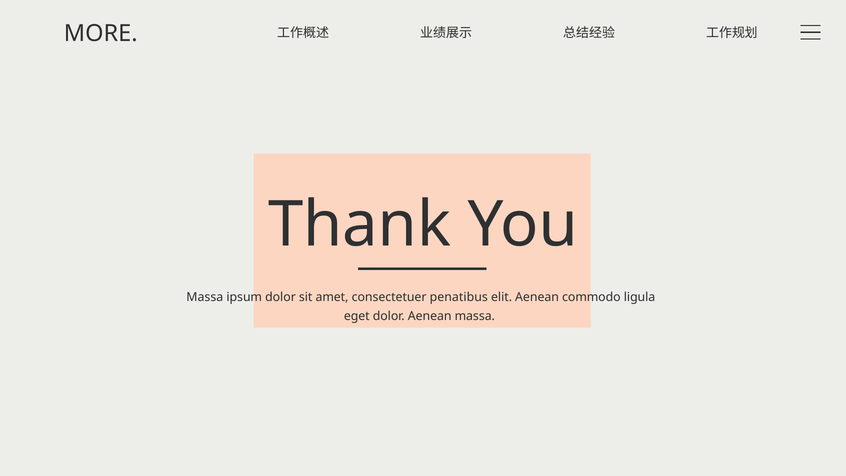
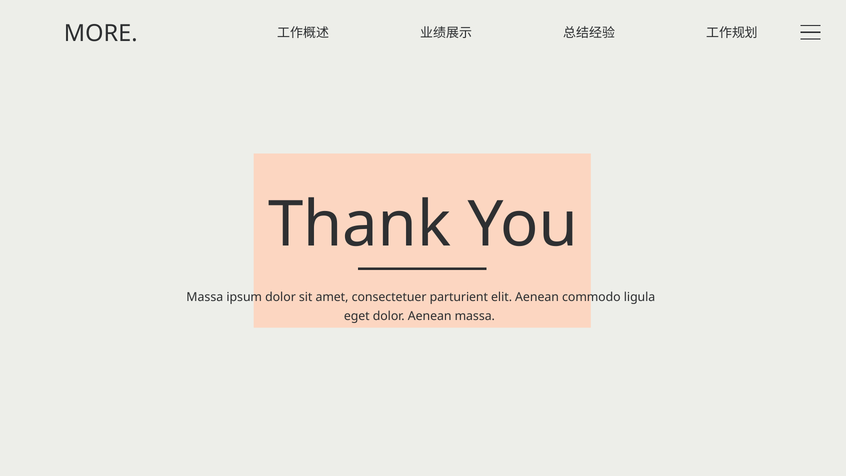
penatibus: penatibus -> parturient (459, 297)
